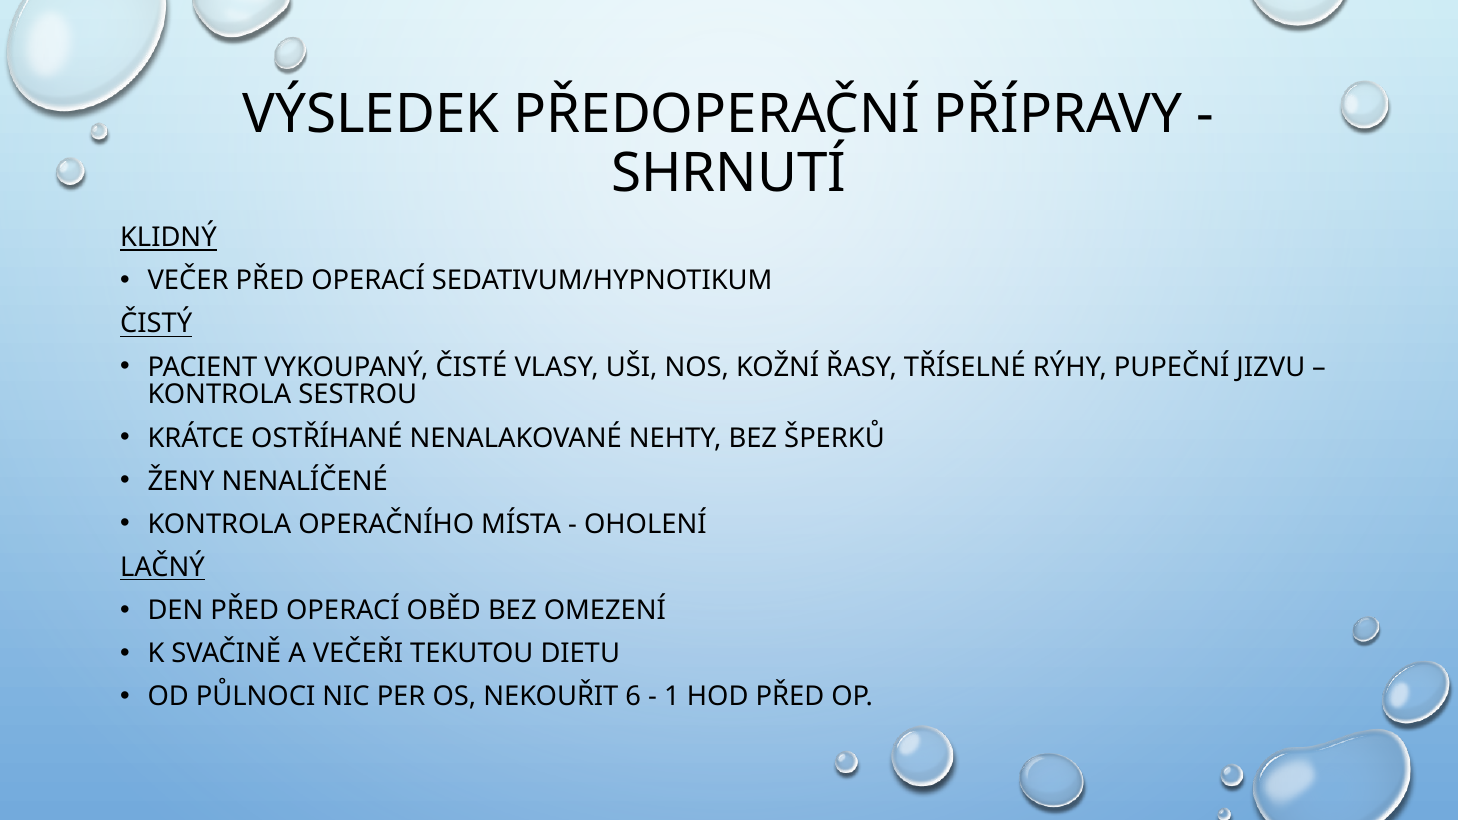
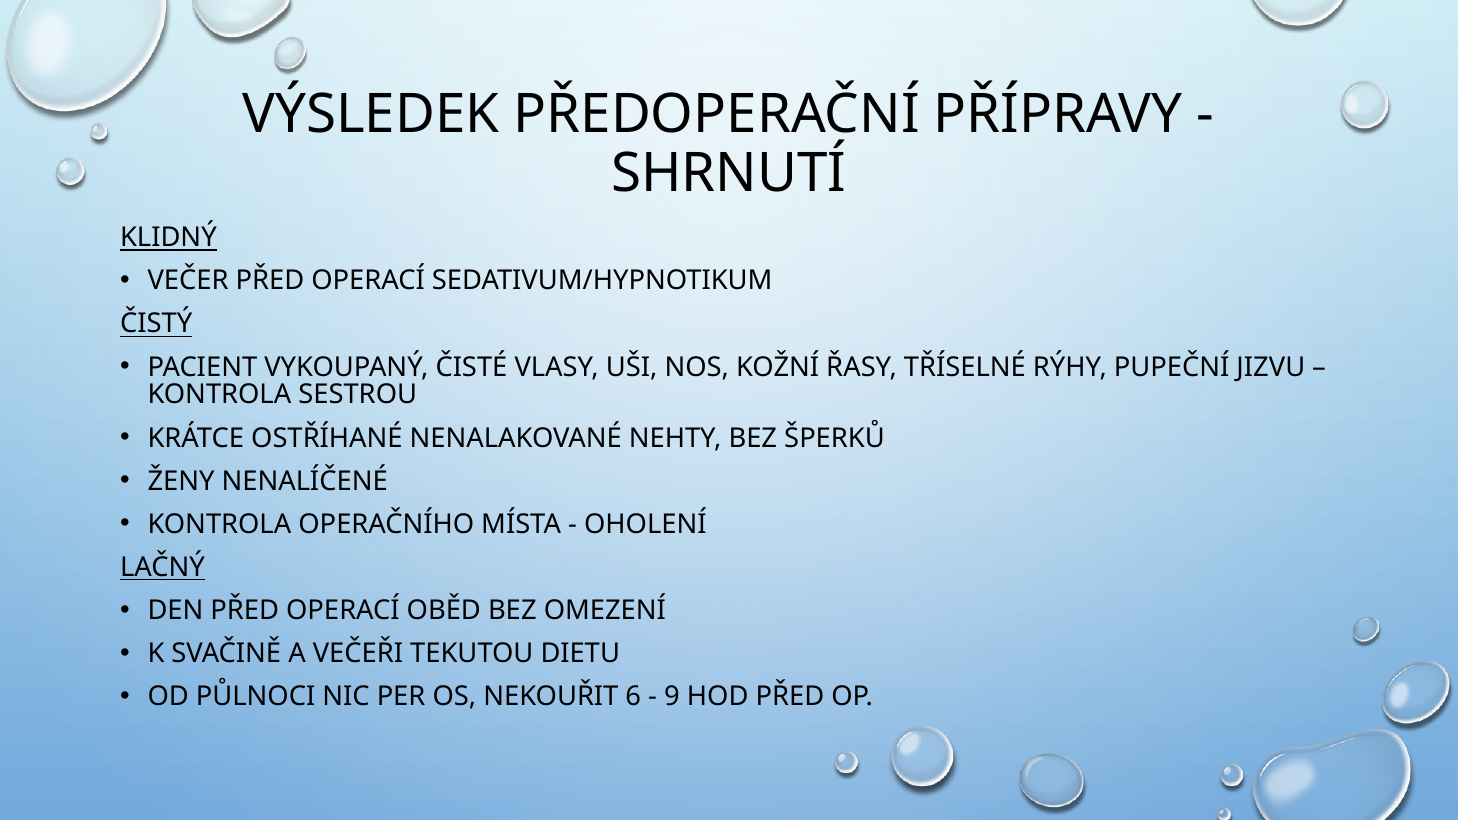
1: 1 -> 9 (672, 697)
